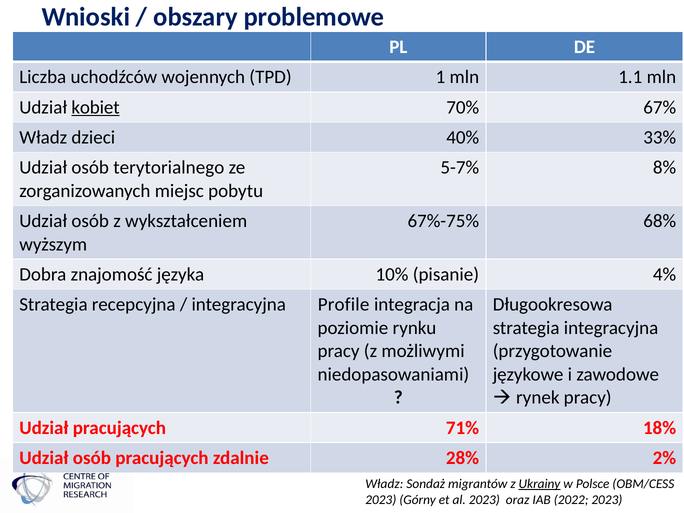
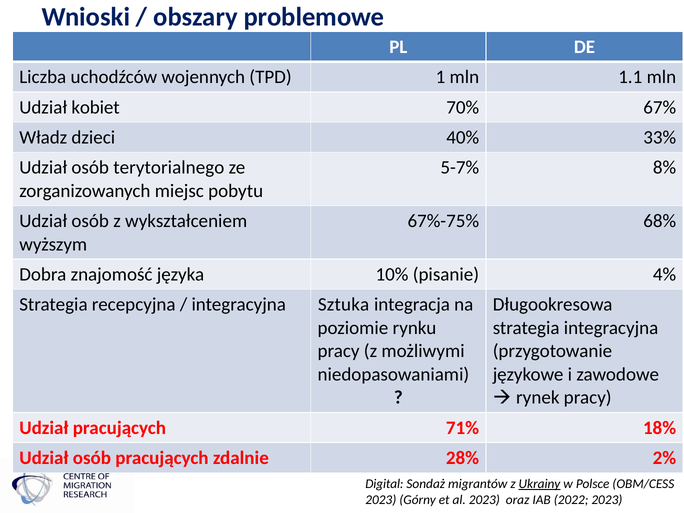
kobiet underline: present -> none (96, 107)
Profile: Profile -> Sztuka (344, 305)
Władz: Władz -> Digital (384, 484)
